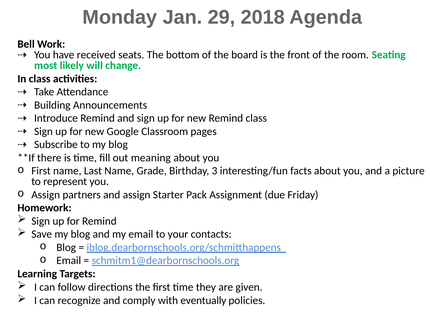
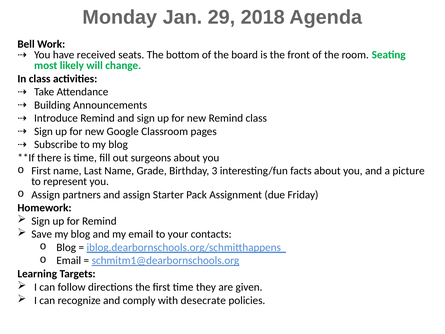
meaning: meaning -> surgeons (151, 158)
eventually: eventually -> desecrate (203, 300)
